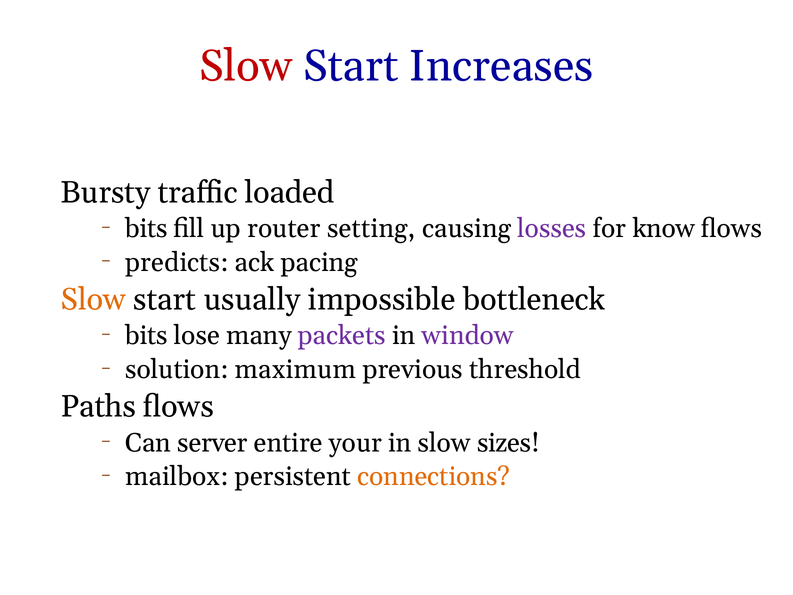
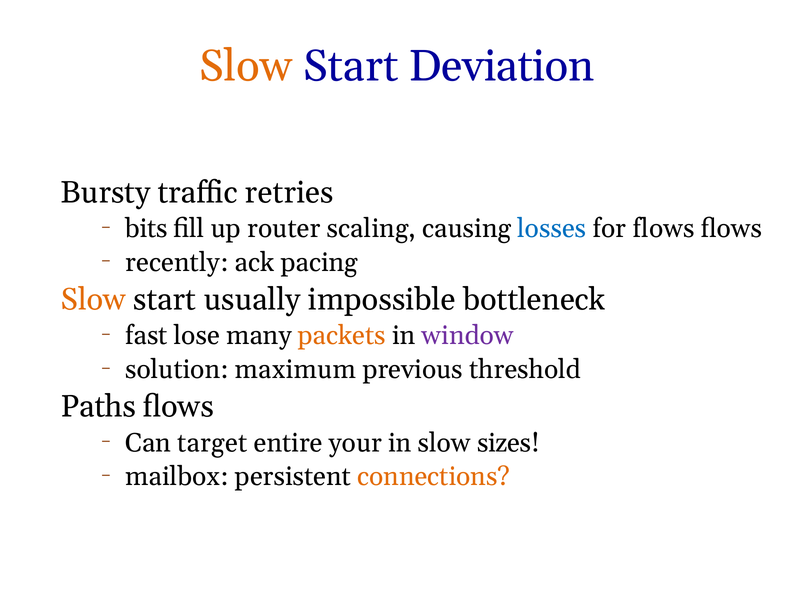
Slow colour: red -> orange (246, 66)
Increases: Increases -> Deviation (501, 66)
loaded: loaded -> retries (289, 192)
setting: setting -> scaling (371, 228)
losses colour: purple -> blue (552, 228)
for know: know -> flows (664, 228)
predicts: predicts -> recently (177, 262)
bits: bits -> fast (146, 336)
packets colour: purple -> orange (342, 336)
server: server -> target (212, 443)
